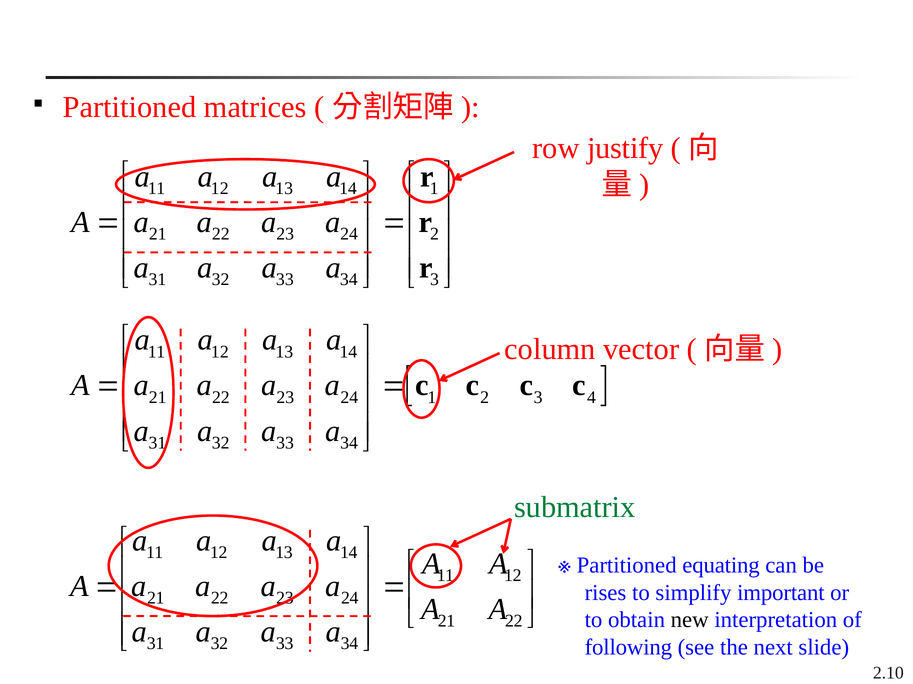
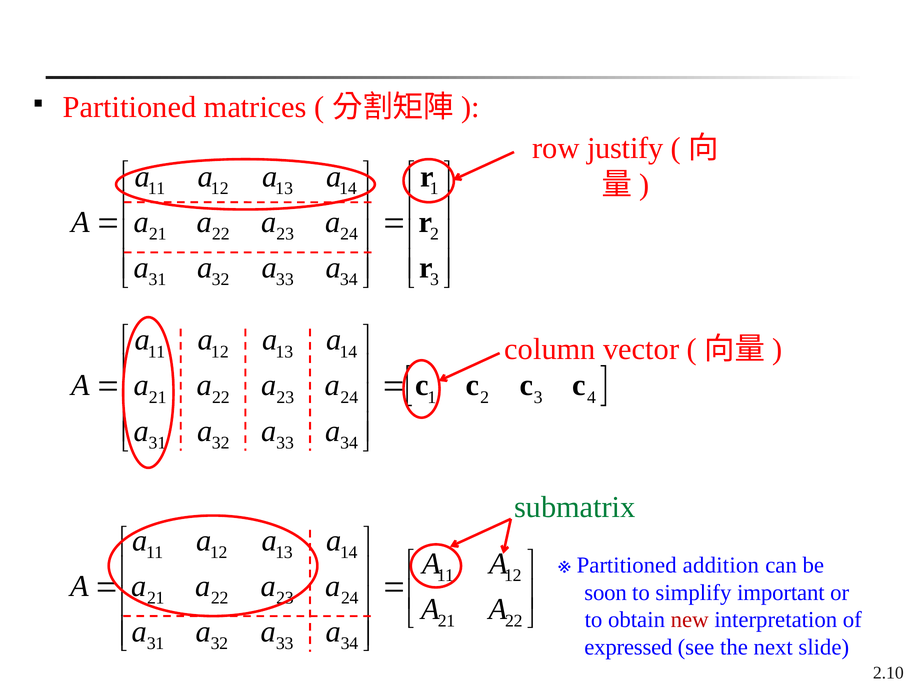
equating: equating -> addition (721, 566)
rises: rises -> soon (606, 593)
new colour: black -> red (690, 621)
following: following -> expressed (628, 648)
